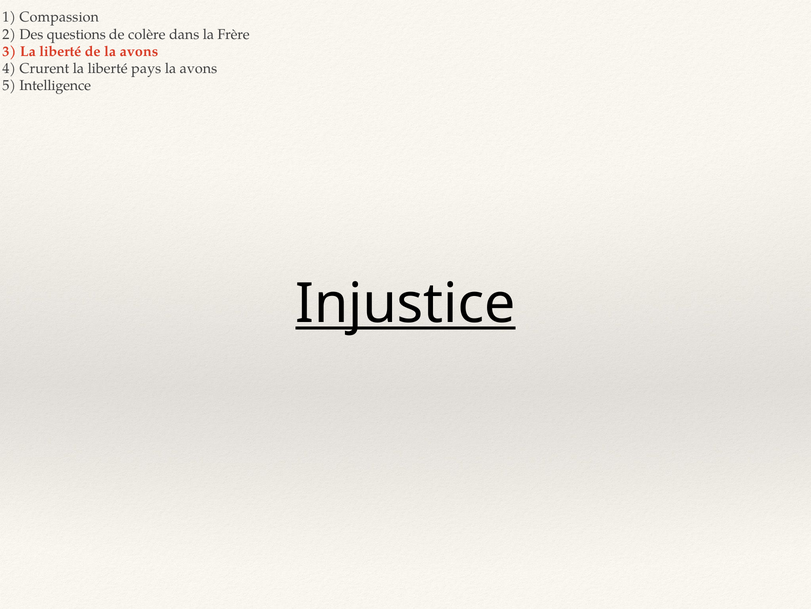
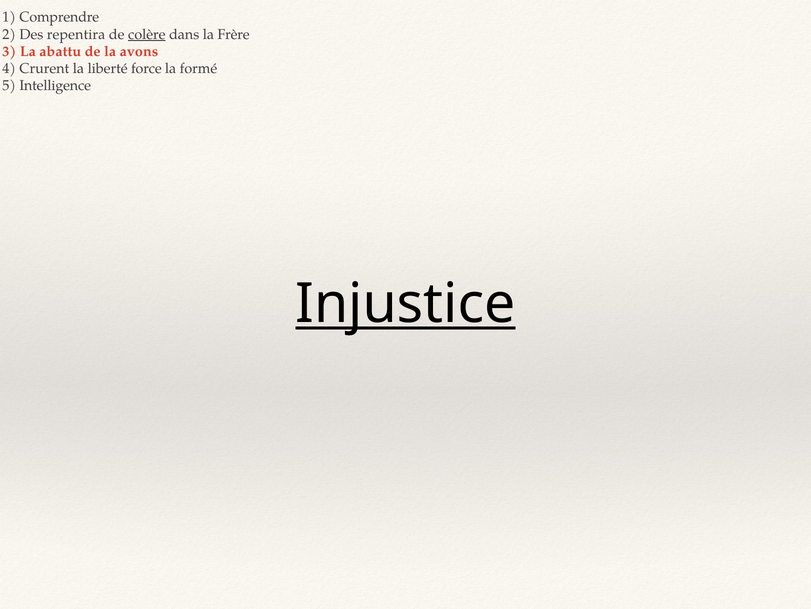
Compassion: Compassion -> Comprendre (59, 17)
questions: questions -> repentira (76, 34)
colère underline: none -> present (147, 34)
3 La liberté: liberté -> abattu (60, 51)
pays: pays -> force (146, 68)
avons: avons -> formé (198, 68)
